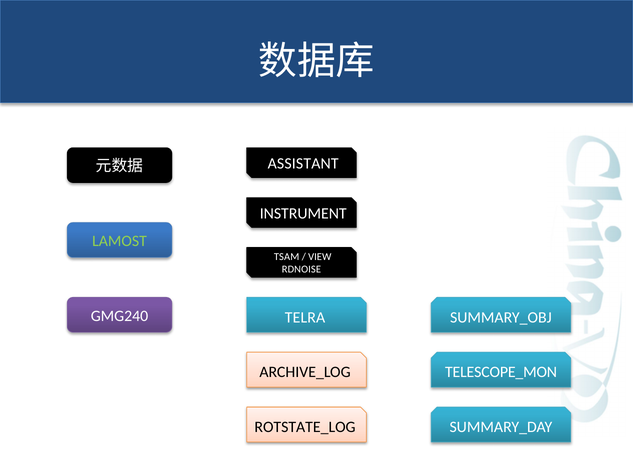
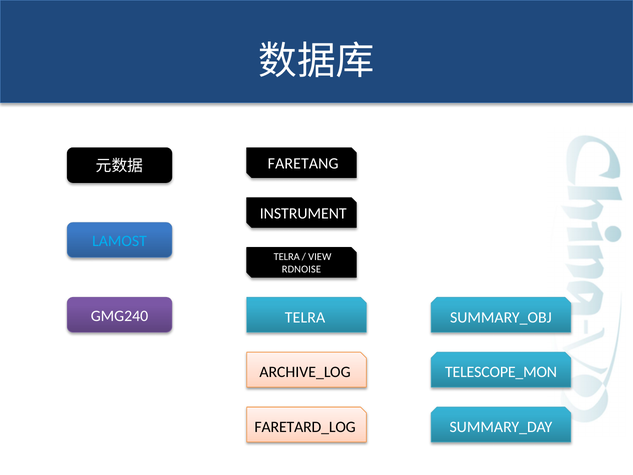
ASSISTANT: ASSISTANT -> FARETANG (303, 164)
LAMOST colour: light green -> light blue (120, 241)
TSAM: TSAM -> TELRA (287, 257)
ROTSTATE_LOG: ROTSTATE_LOG -> FARETARD_LOG (305, 427)
